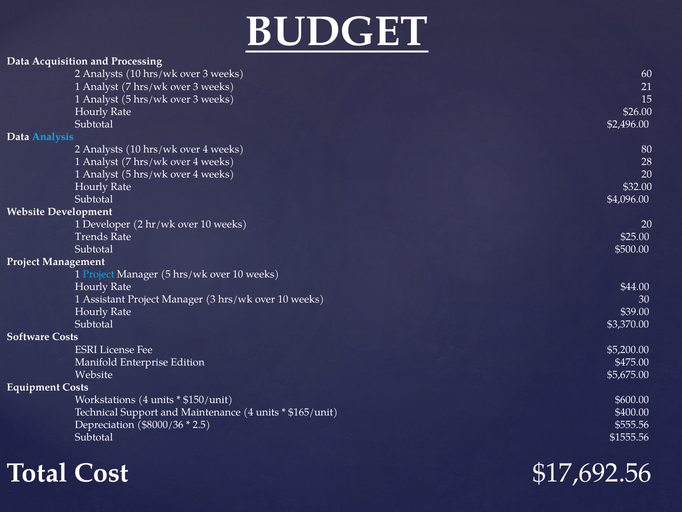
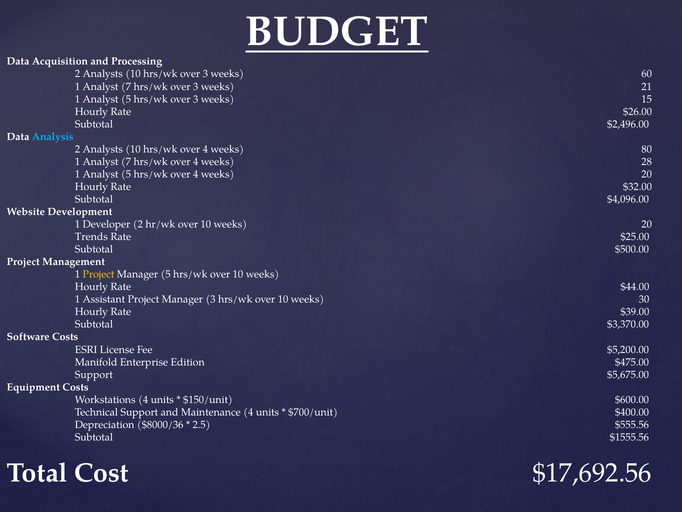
Project colour: light blue -> yellow (99, 274)
Website: Website -> Support (94, 374)
$165/unit: $165/unit -> $700/unit (313, 412)
